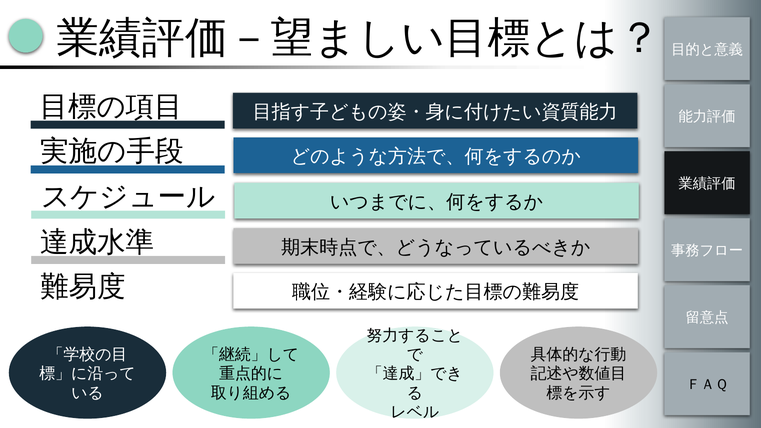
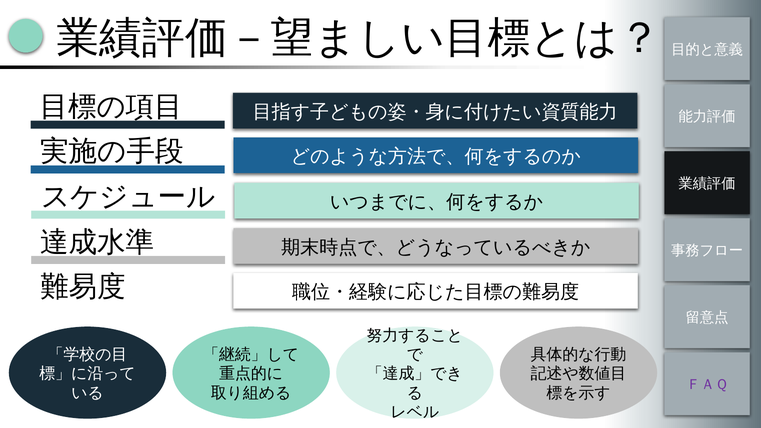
ＦＡＱ colour: black -> purple (707, 385)
